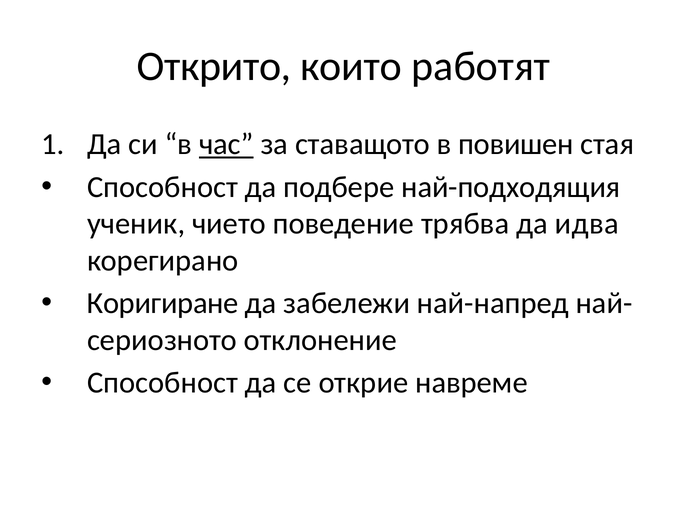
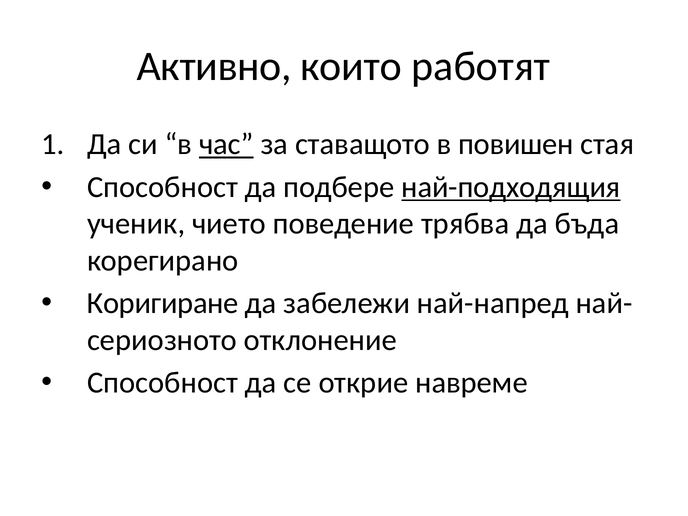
Открито: Открито -> Активно (214, 67)
най-подходящия underline: none -> present (511, 187)
идва: идва -> бъда (587, 224)
